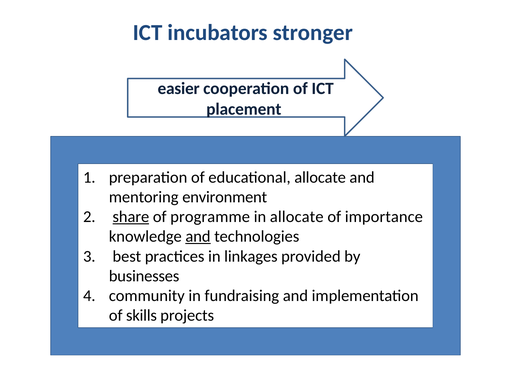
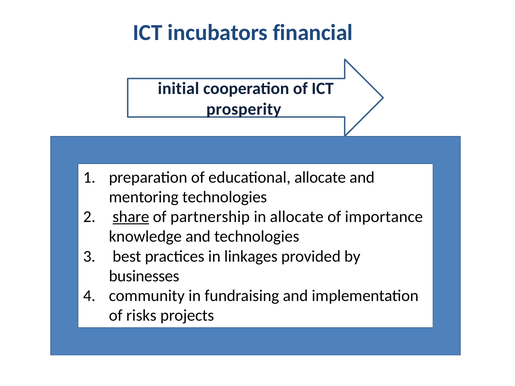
stronger: stronger -> financial (313, 33)
easier: easier -> initial (178, 89)
placement: placement -> prosperity (244, 109)
mentoring environment: environment -> technologies (225, 197)
programme: programme -> partnership (210, 217)
and underline: present -> none (198, 237)
skills: skills -> risks (141, 316)
